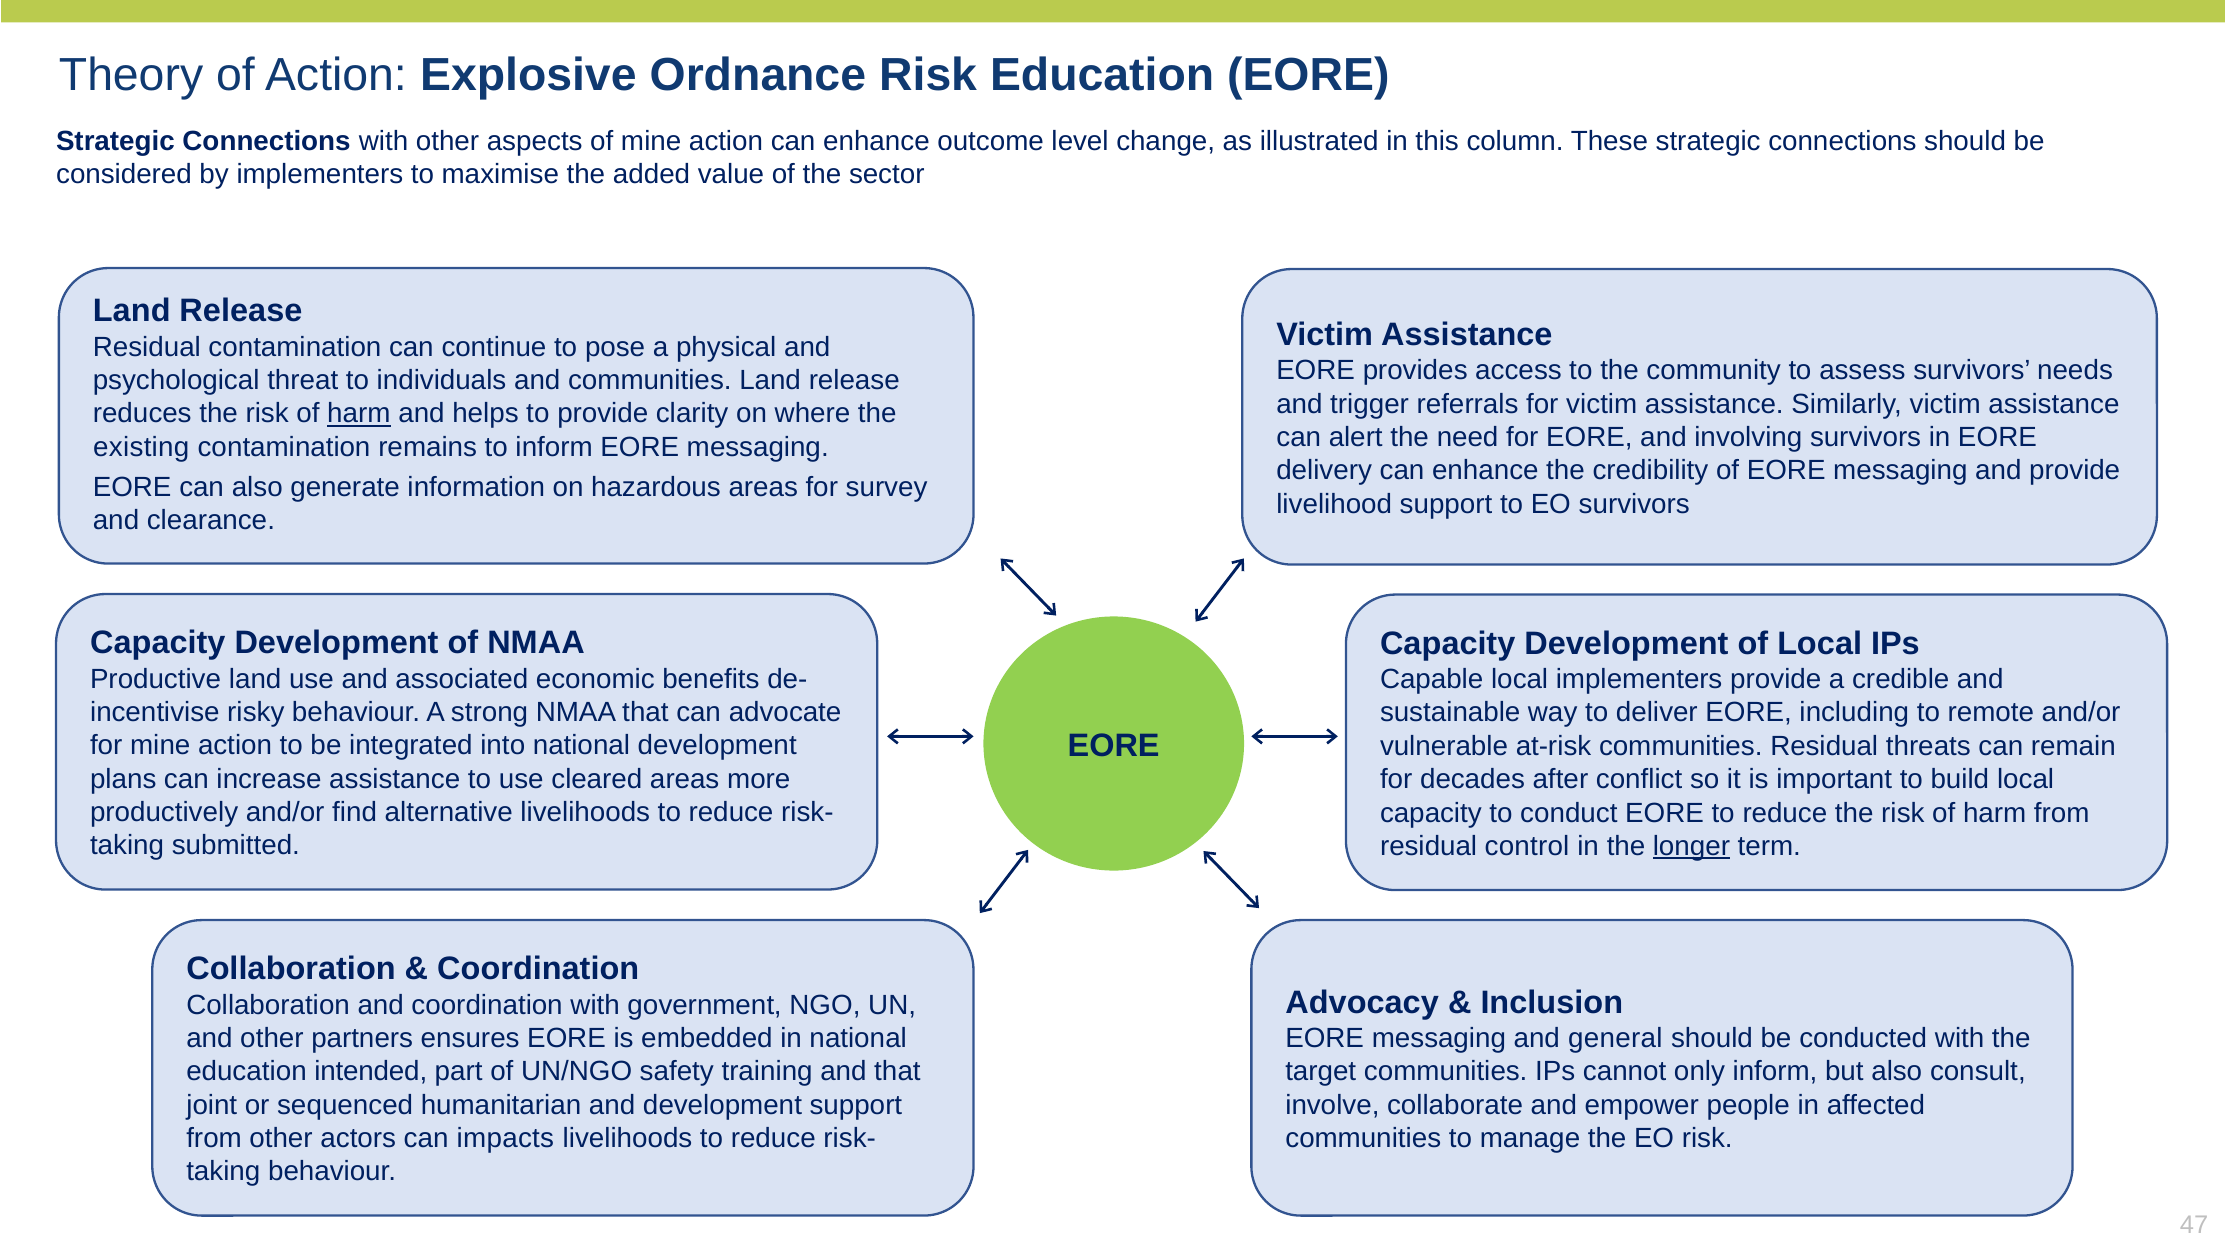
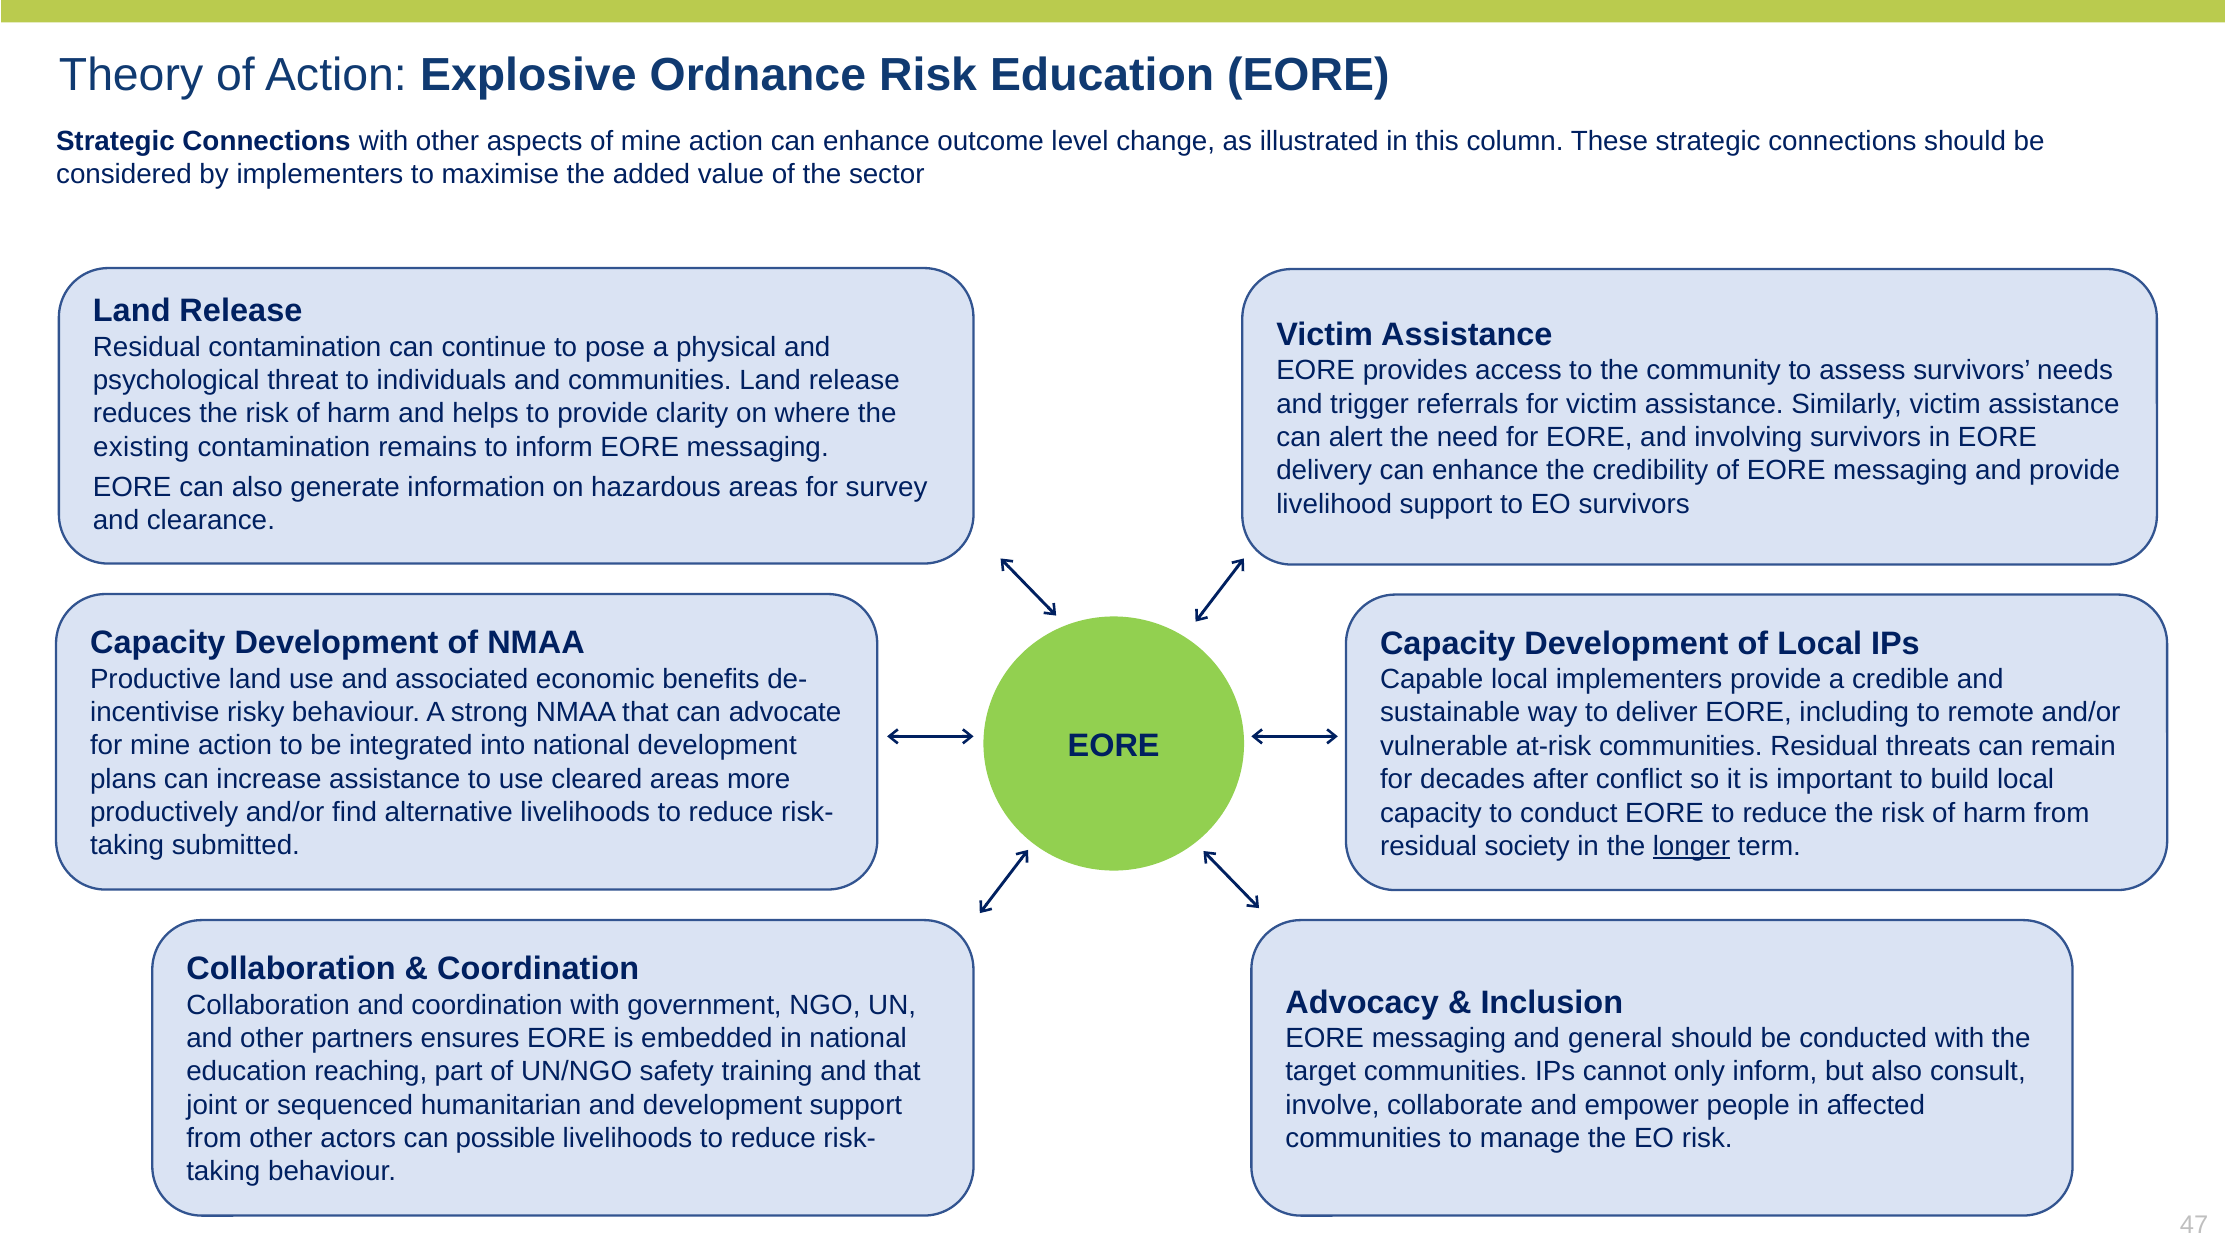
harm underline: present -> none (359, 414)
control: control -> society (1527, 847)
intended: intended -> reaching (371, 1072)
impacts: impacts -> possible (506, 1139)
